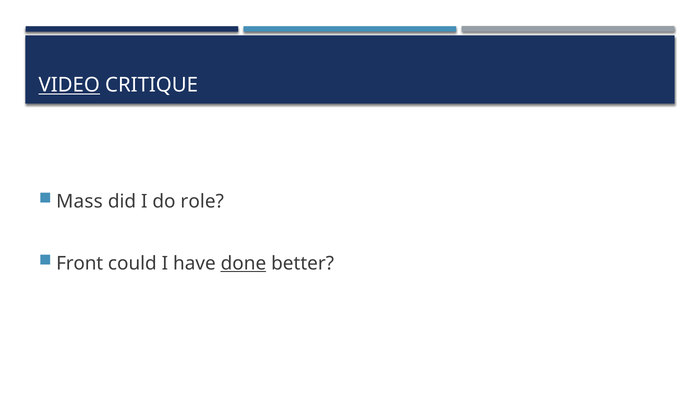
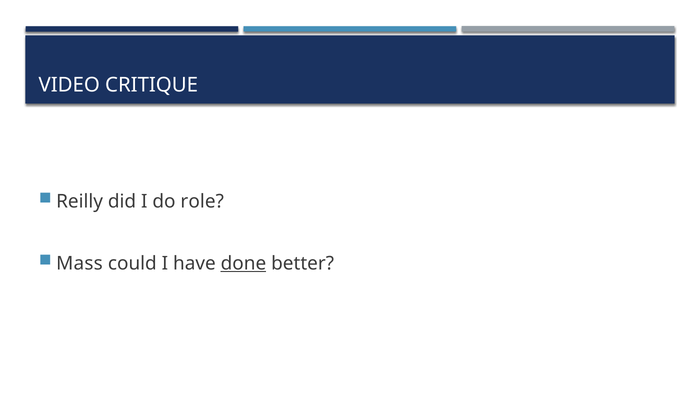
VIDEO underline: present -> none (69, 85)
Mass: Mass -> Reilly (80, 201)
Front: Front -> Mass (79, 263)
